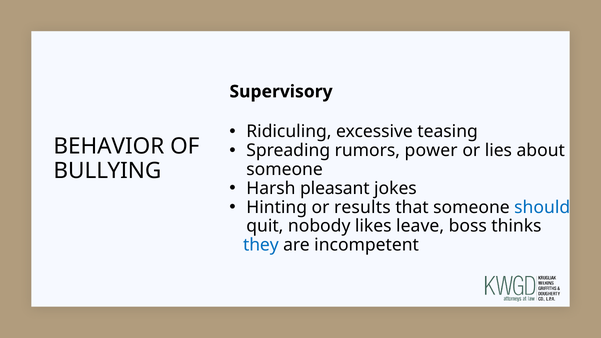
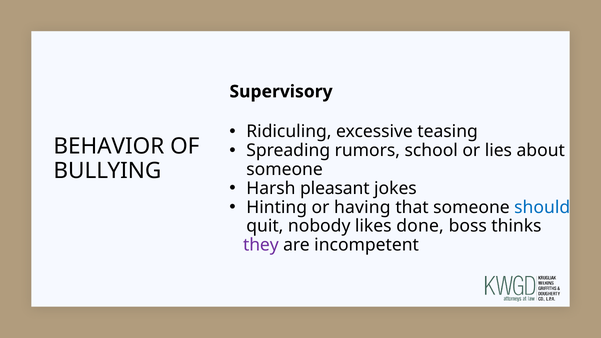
power: power -> school (431, 151)
results: results -> having (362, 207)
leave: leave -> done (420, 226)
they colour: blue -> purple (261, 245)
